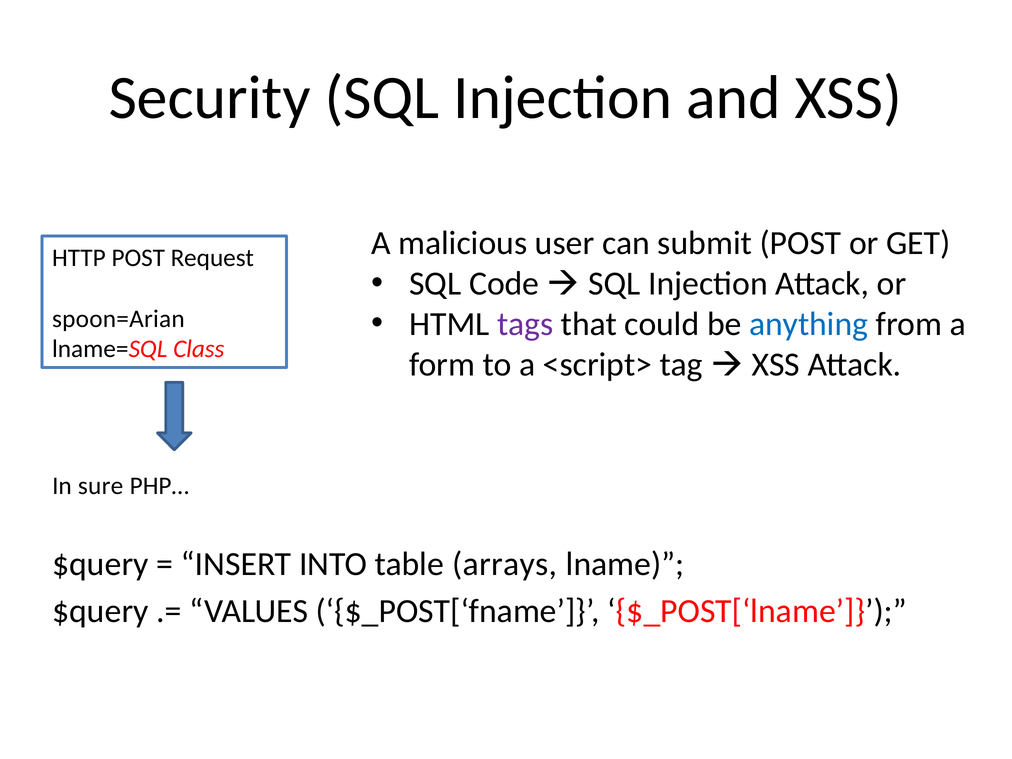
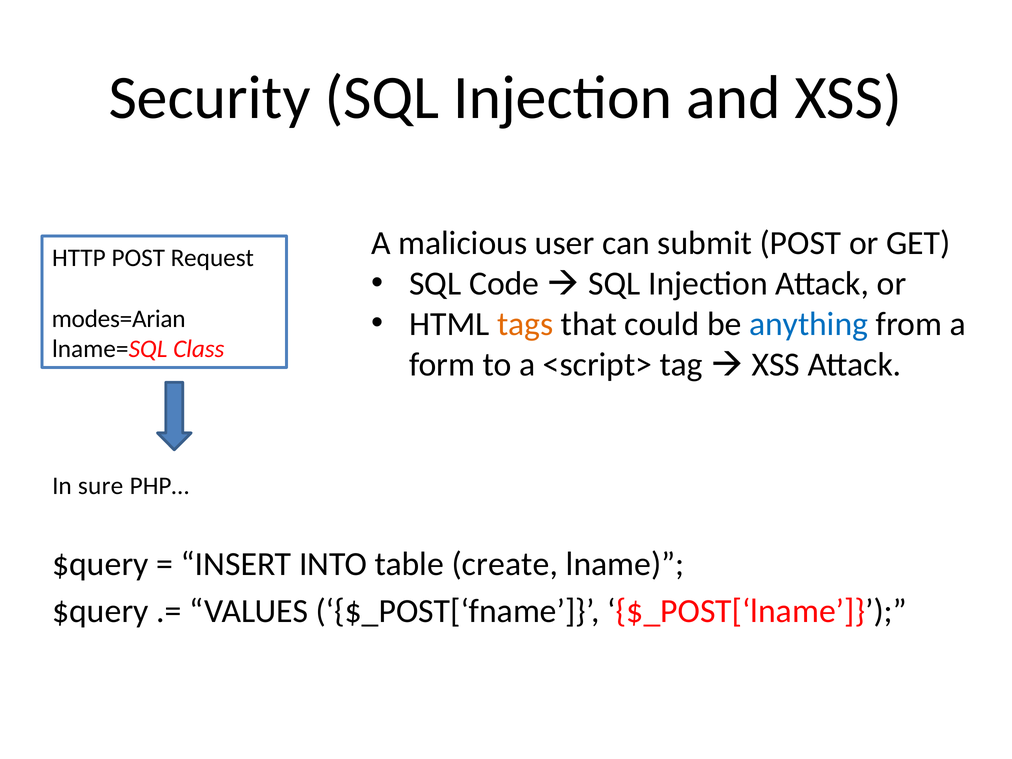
tags colour: purple -> orange (525, 324)
spoon=Arian: spoon=Arian -> modes=Arian (119, 319)
arrays: arrays -> create (505, 564)
